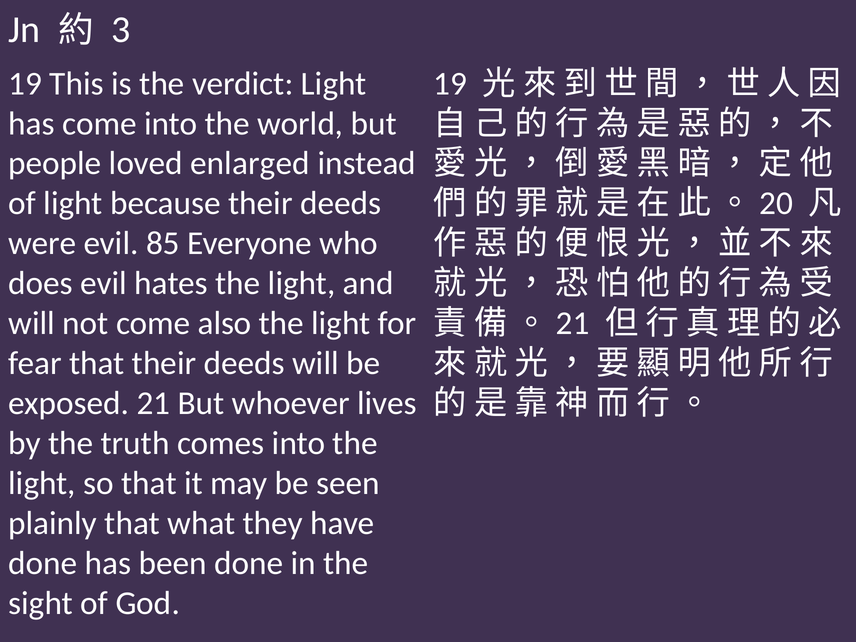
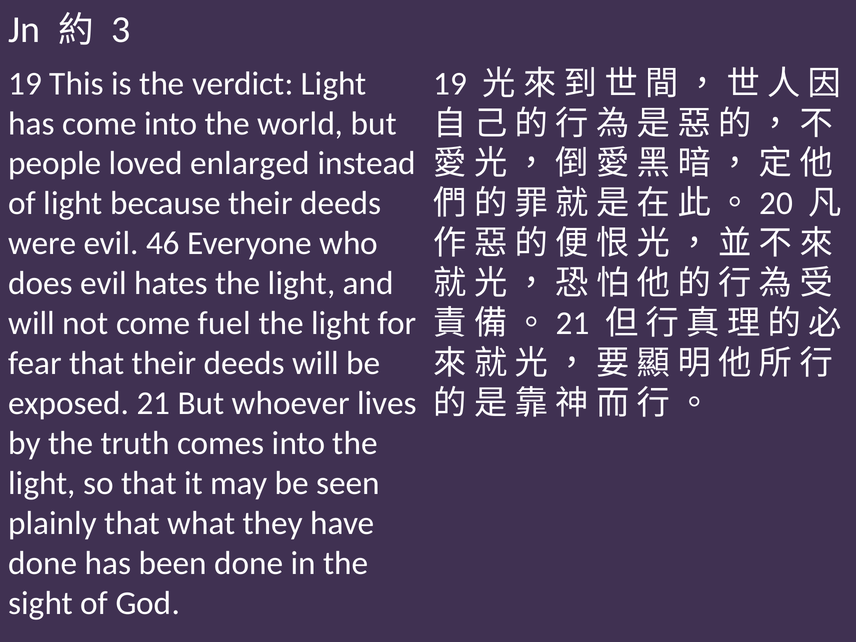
85: 85 -> 46 (163, 243)
also: also -> fuel (224, 323)
